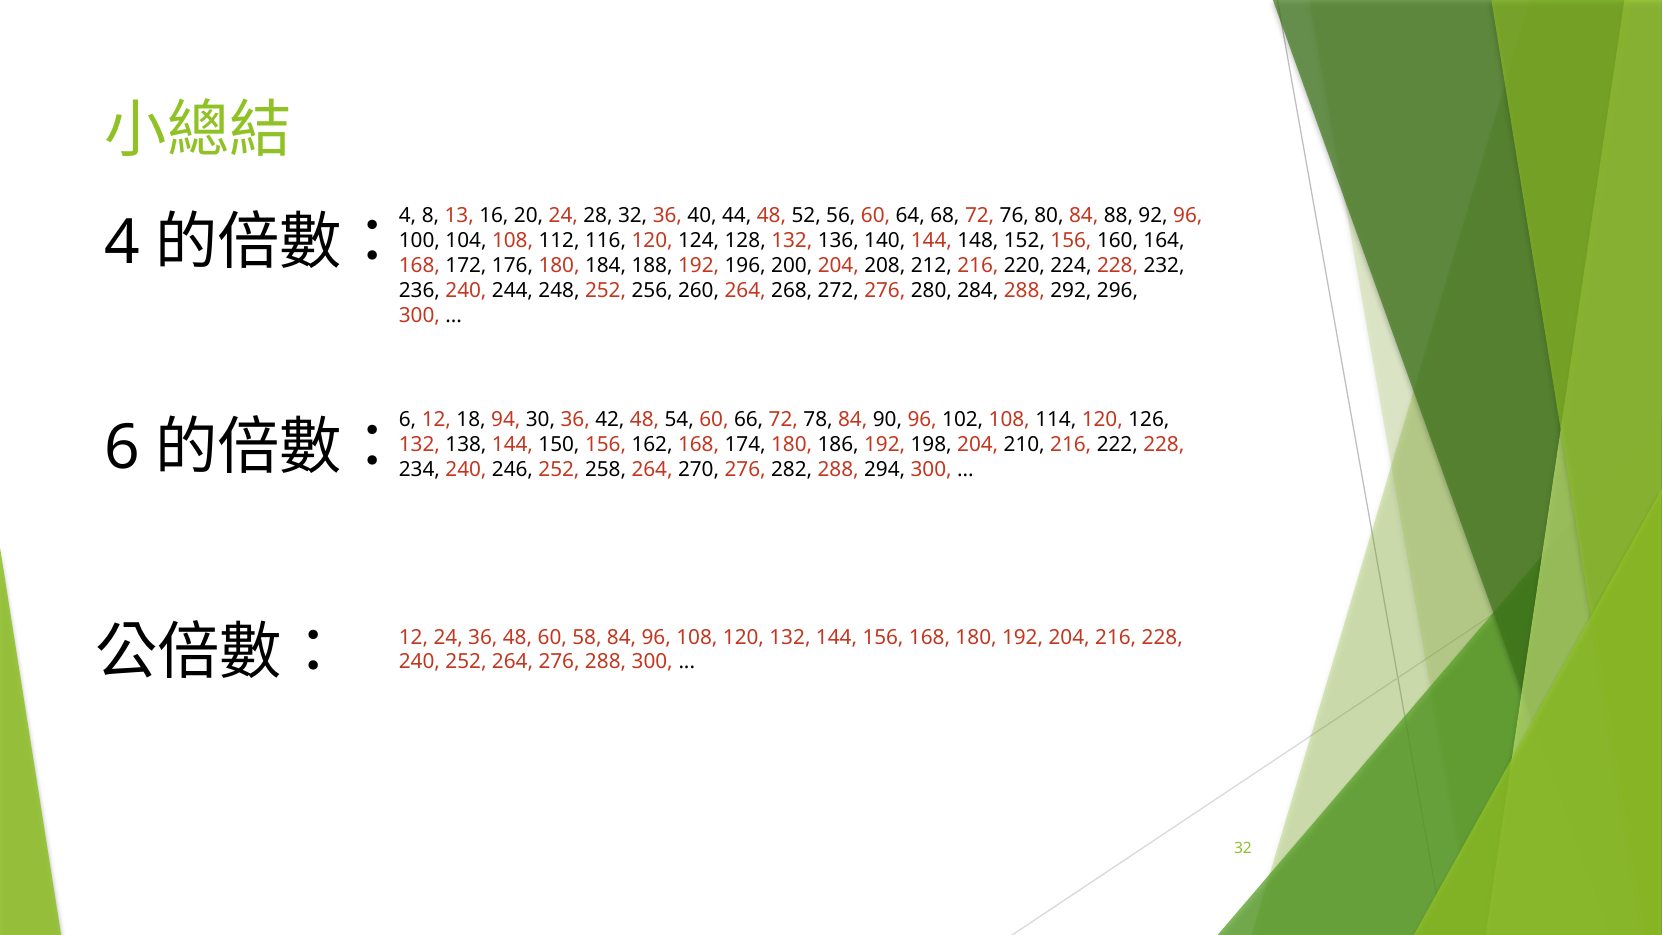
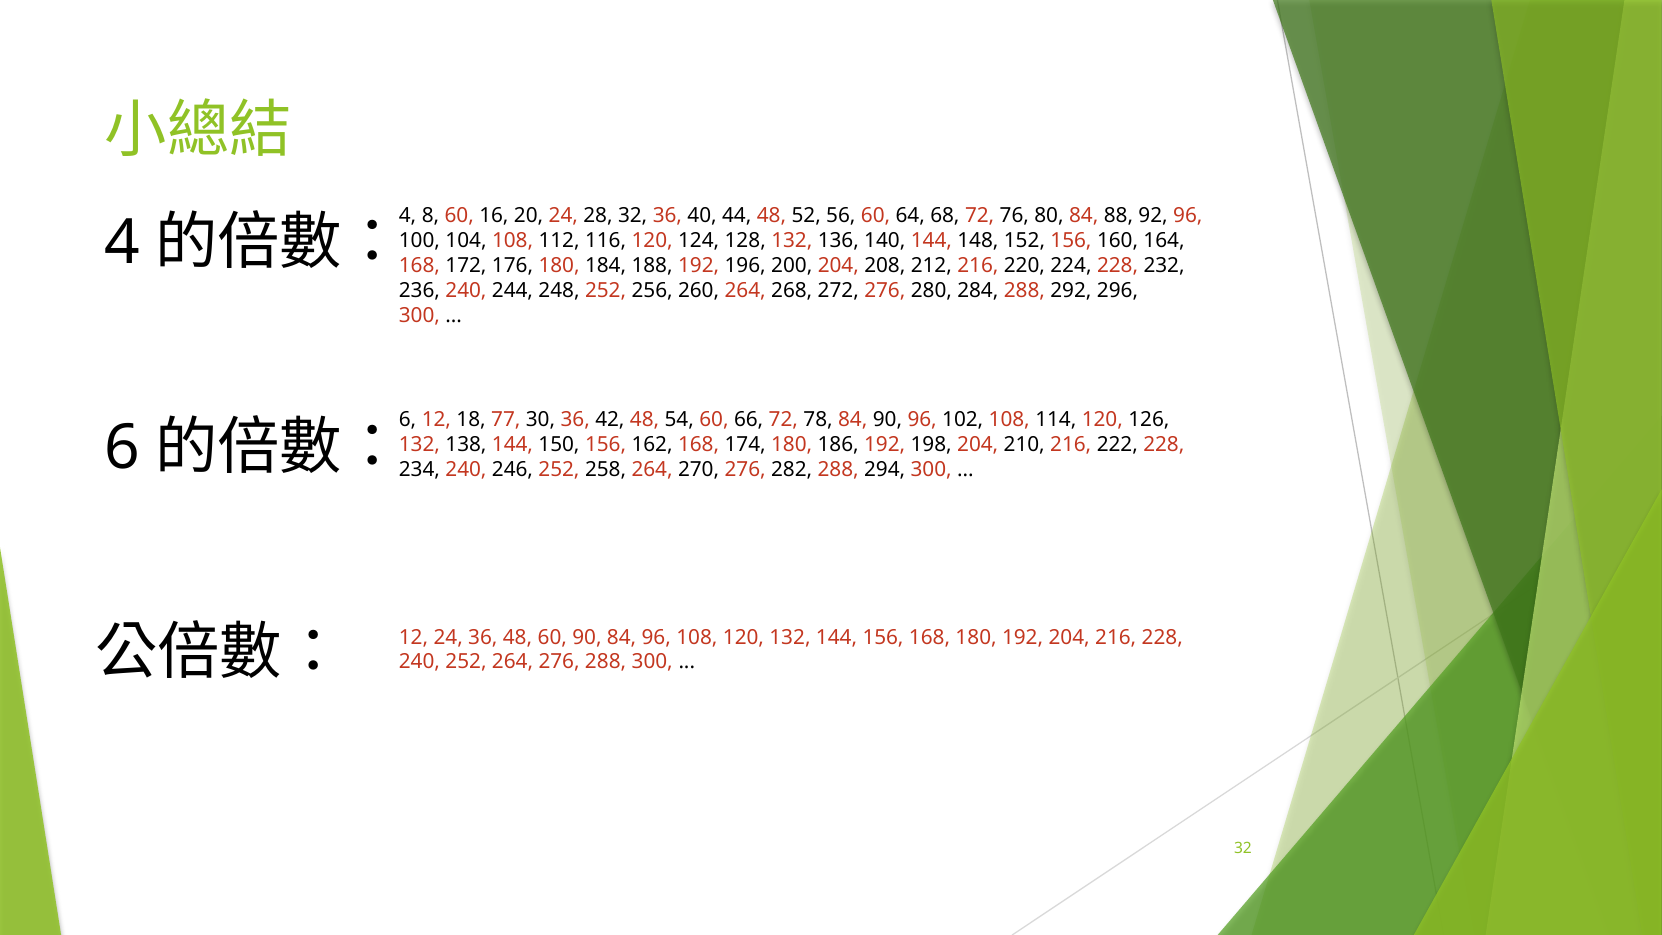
8 13: 13 -> 60 (459, 216)
94: 94 -> 77 (506, 420)
60 58: 58 -> 90 (587, 637)
